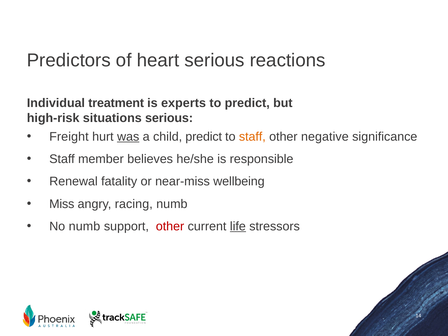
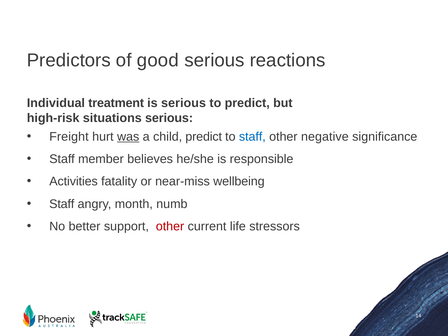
heart: heart -> good (158, 60)
is experts: experts -> serious (184, 103)
staff colour: orange -> blue (252, 137)
Renewal: Renewal -> Activities (74, 182)
Miss: Miss -> Staff (62, 204)
racing: racing -> month (134, 204)
No numb: numb -> better (85, 226)
life underline: present -> none (238, 226)
